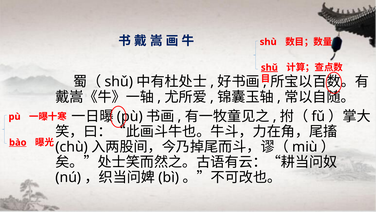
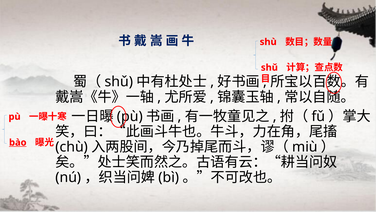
shǔ underline: present -> none (269, 67)
